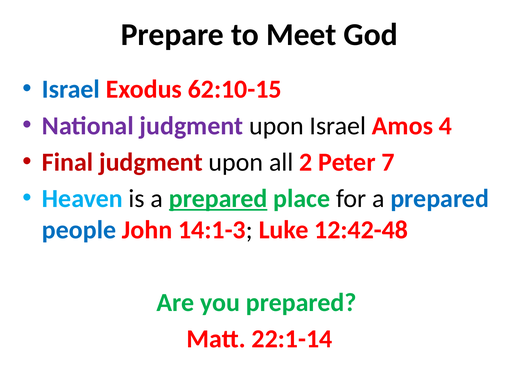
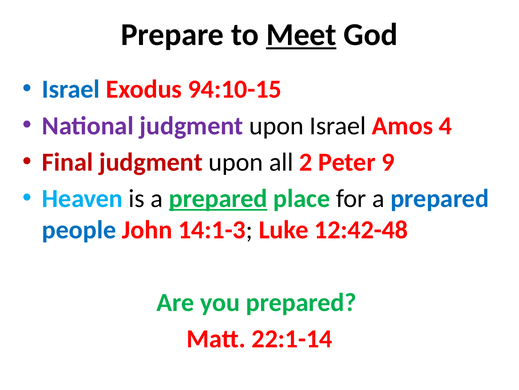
Meet underline: none -> present (301, 35)
62:10-15: 62:10-15 -> 94:10-15 (235, 89)
7: 7 -> 9 (388, 162)
